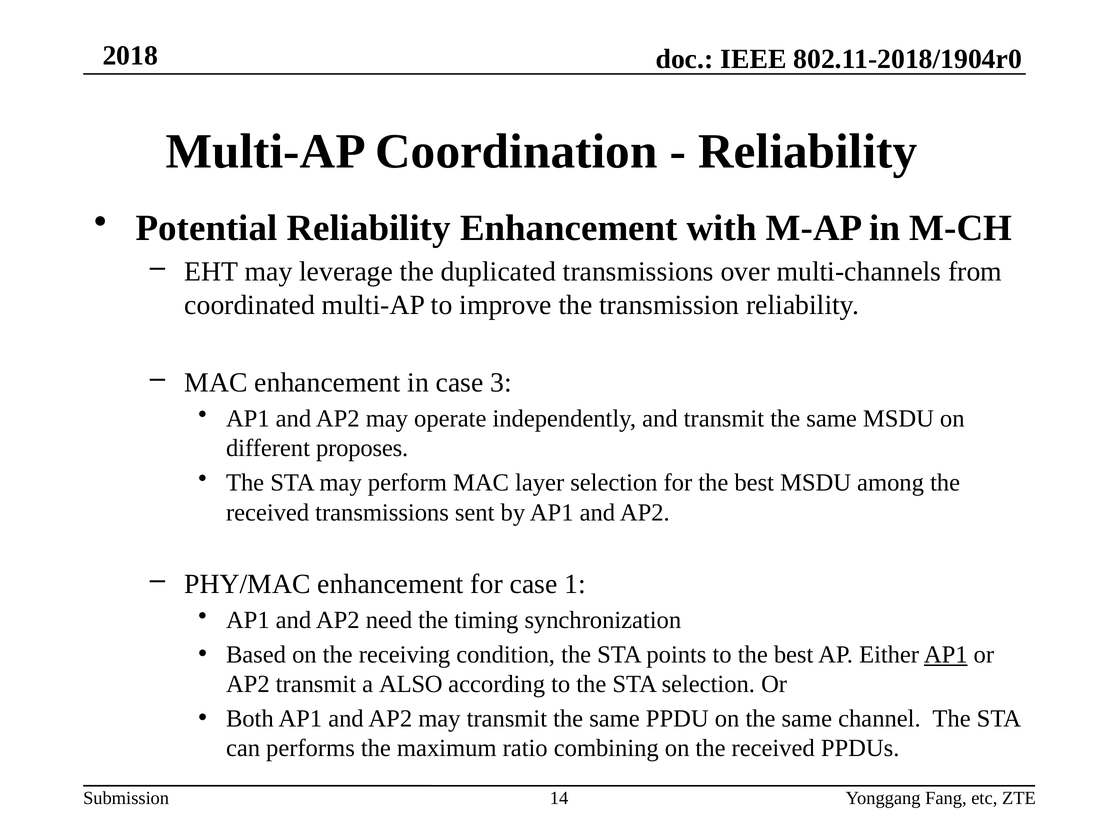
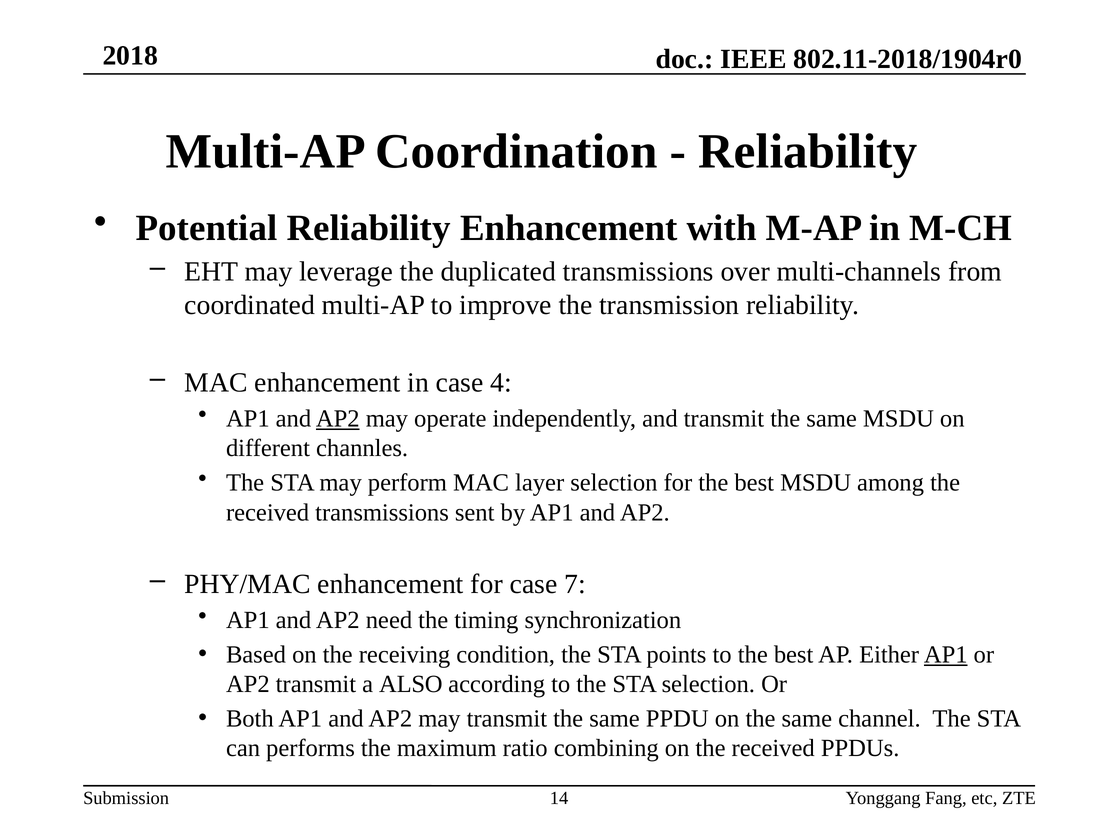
3: 3 -> 4 (501, 382)
AP2 underline: none -> present (338, 419)
proposes: proposes -> channles (362, 448)
1: 1 -> 7 (575, 584)
